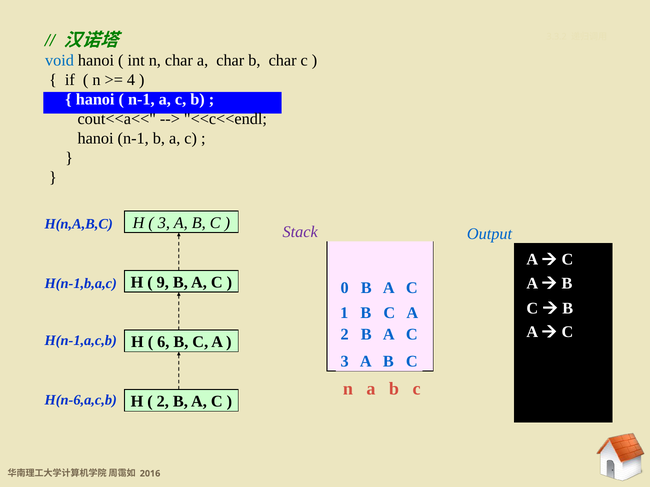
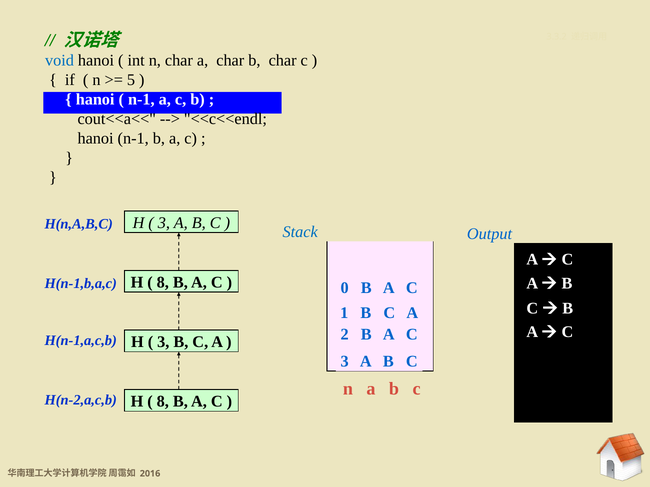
4: 4 -> 5 (131, 80)
Stack colour: purple -> blue (300, 232)
9: 9 -> 8 (163, 283)
6: 6 -> 3 (163, 342)
H(n-6,a,c,b: H(n-6,a,c,b -> H(n-2,a,c,b (81, 401)
2: 2 -> 8 (163, 402)
